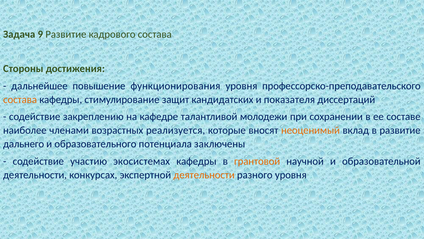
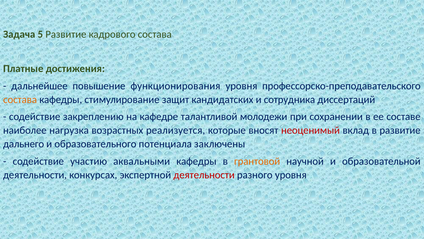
9: 9 -> 5 (40, 34)
Стороны: Стороны -> Платные (23, 69)
показателя: показателя -> сотрудника (289, 99)
членами: членами -> нагрузка (69, 130)
неоценимый colour: orange -> red (311, 130)
экосистемах: экосистемах -> аквальными (142, 161)
деятельности colour: orange -> red (204, 175)
